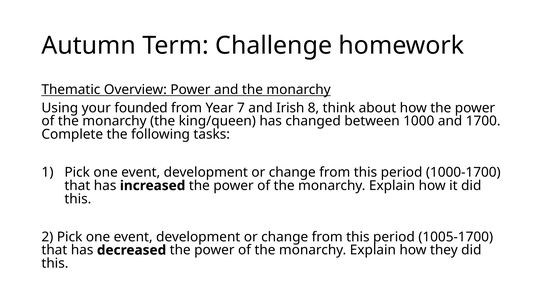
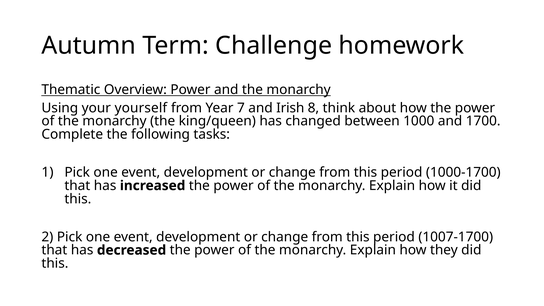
founded: founded -> yourself (141, 108)
1005-1700: 1005-1700 -> 1007-1700 (456, 237)
